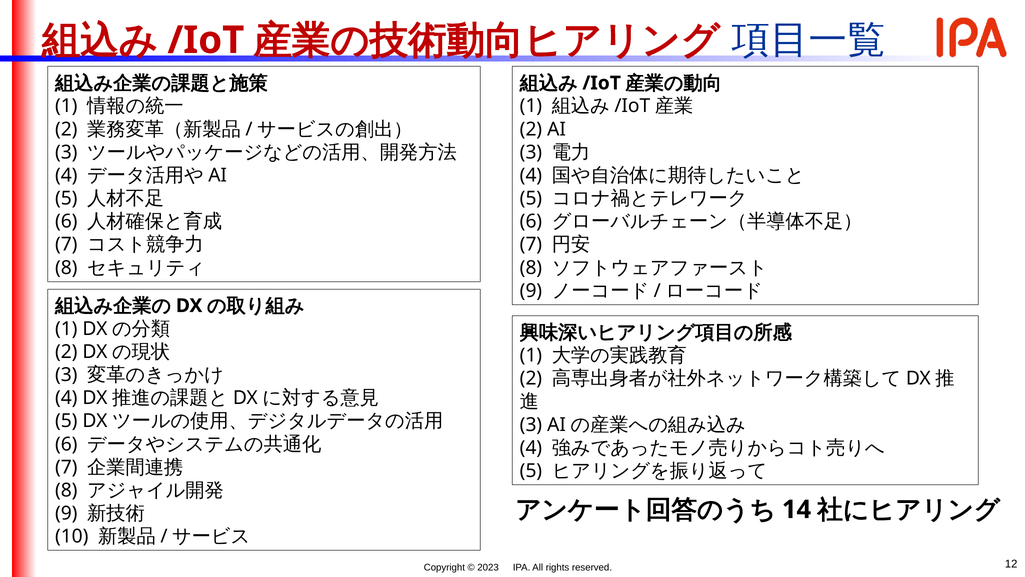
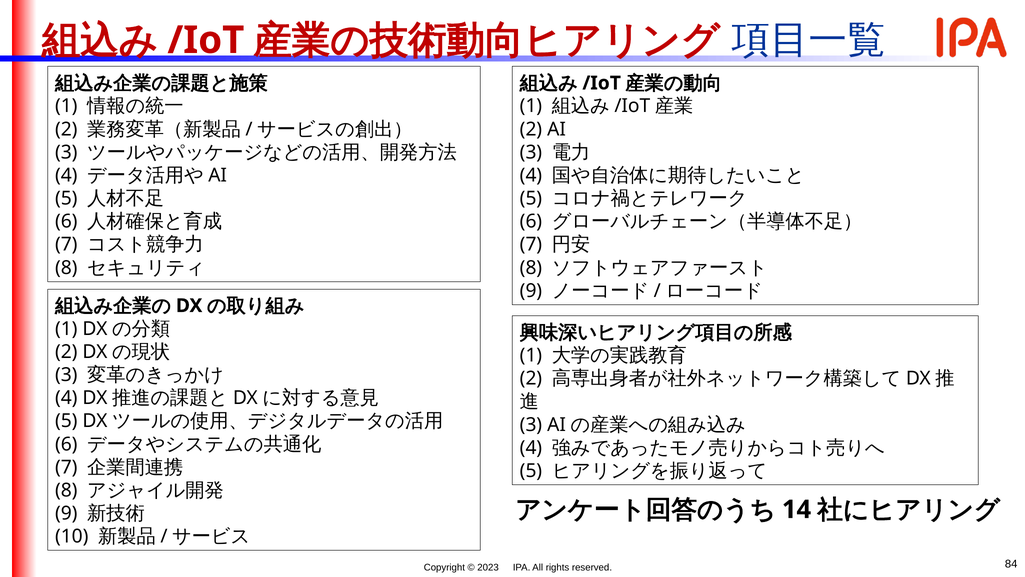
12: 12 -> 84 (1011, 564)
